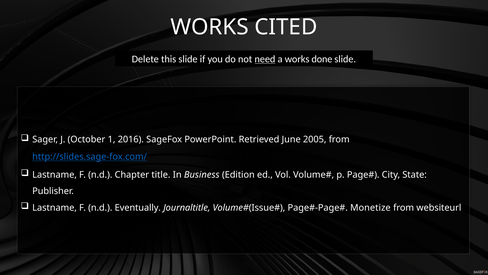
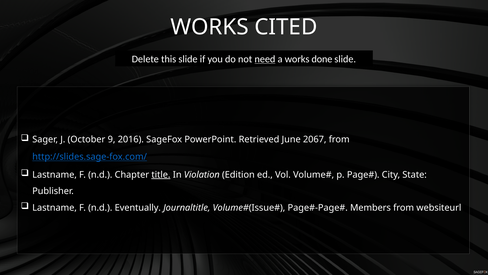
1: 1 -> 9 (112, 139)
2005: 2005 -> 2067 (315, 139)
title underline: none -> present (161, 174)
Business: Business -> Violation (202, 174)
Monetize: Monetize -> Members (370, 207)
